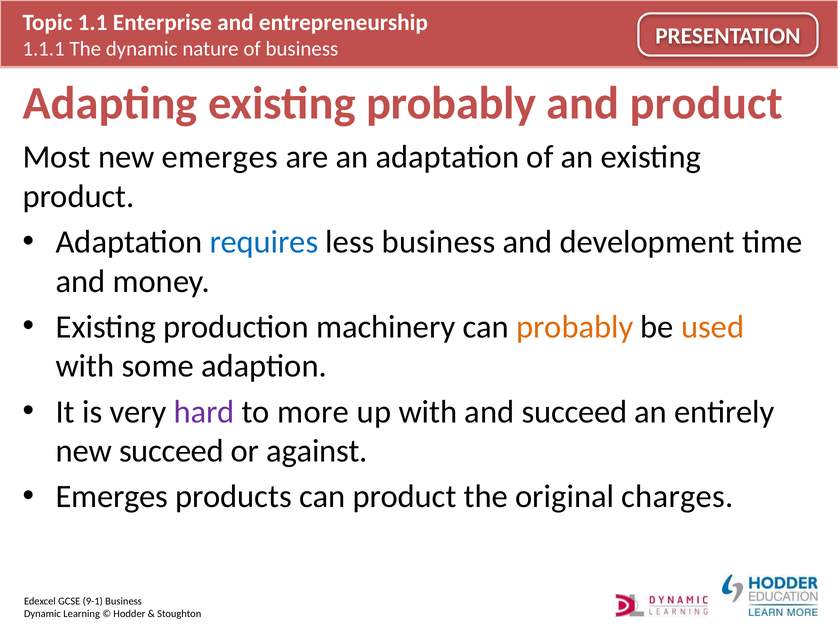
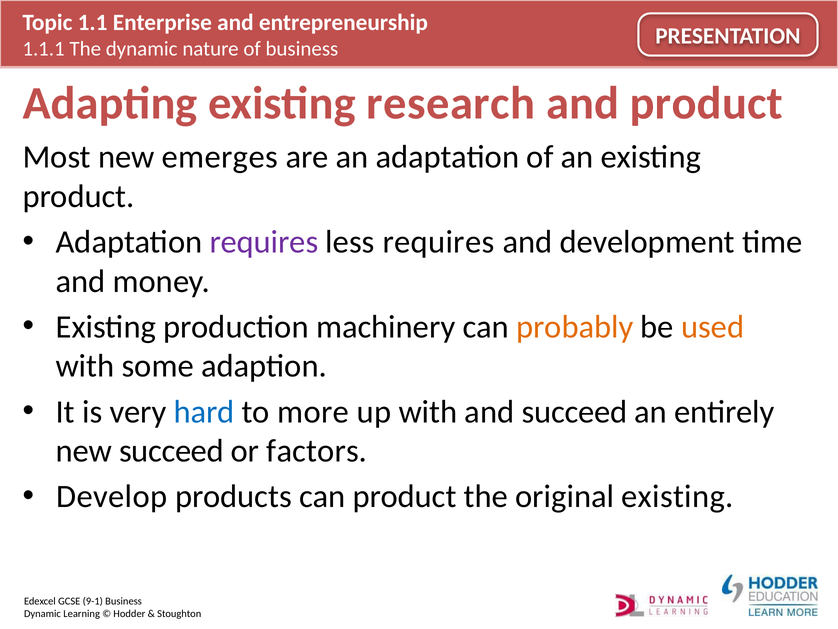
existing probably: probably -> research (451, 103)
requires colour: blue -> purple (264, 242)
less business: business -> requires (438, 242)
hard colour: purple -> blue (204, 411)
against: against -> factors (317, 451)
Emerges: Emerges -> Develop (112, 496)
original charges: charges -> existing (677, 496)
